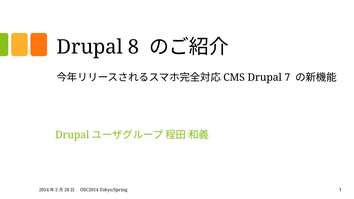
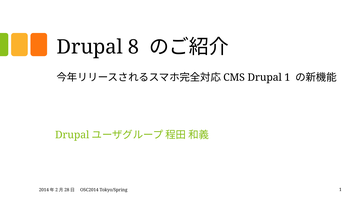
Drupal 7: 7 -> 1 (287, 78)
